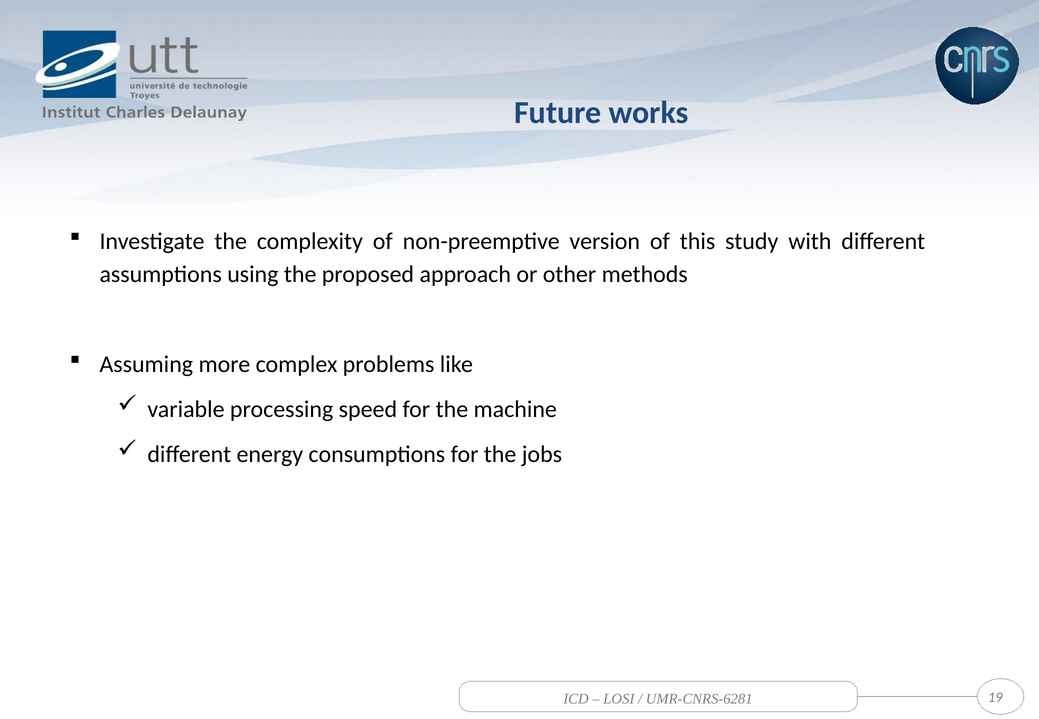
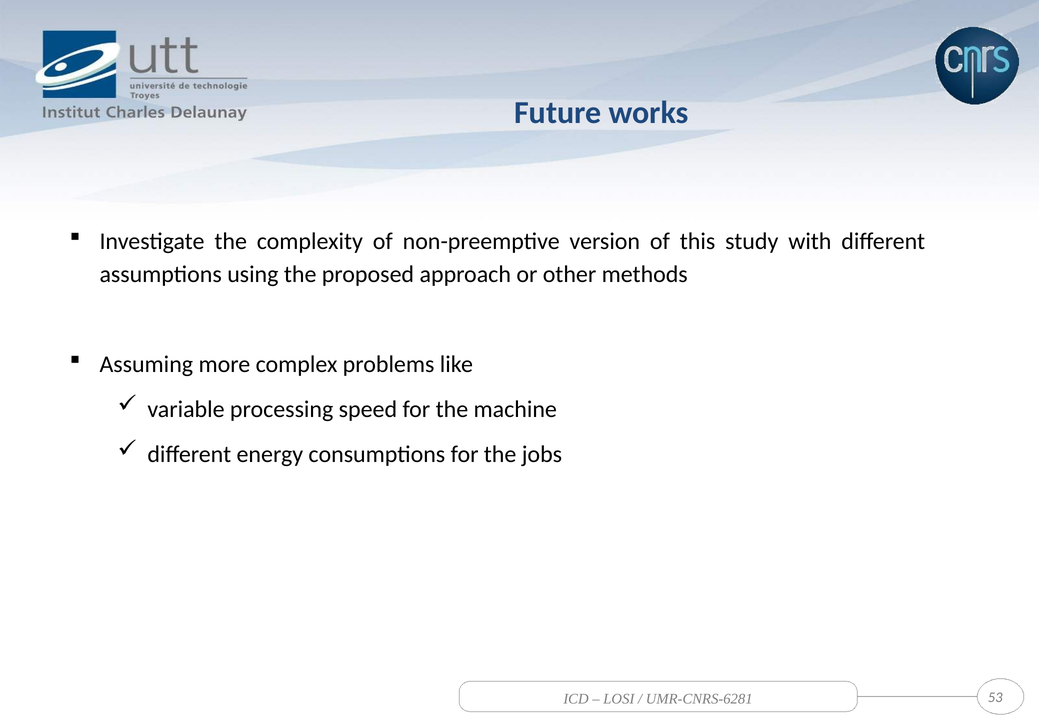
19: 19 -> 53 (995, 698)
